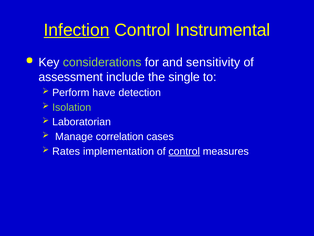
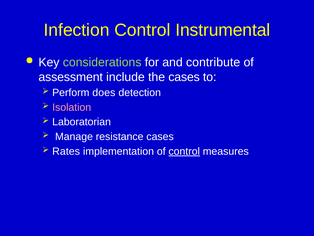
Infection underline: present -> none (77, 30)
sensitivity: sensitivity -> contribute (213, 62)
the single: single -> cases (184, 77)
have: have -> does (104, 92)
Isolation colour: light green -> pink (72, 107)
correlation: correlation -> resistance (120, 136)
